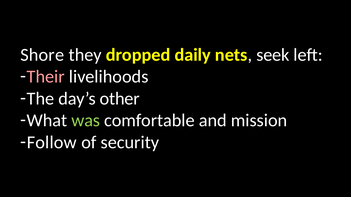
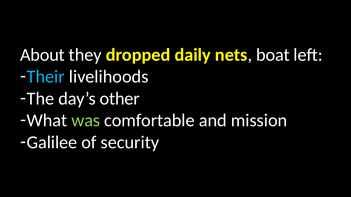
Shore: Shore -> About (42, 55)
seek: seek -> boat (273, 55)
Their colour: pink -> light blue (46, 77)
Follow: Follow -> Galilee (52, 143)
